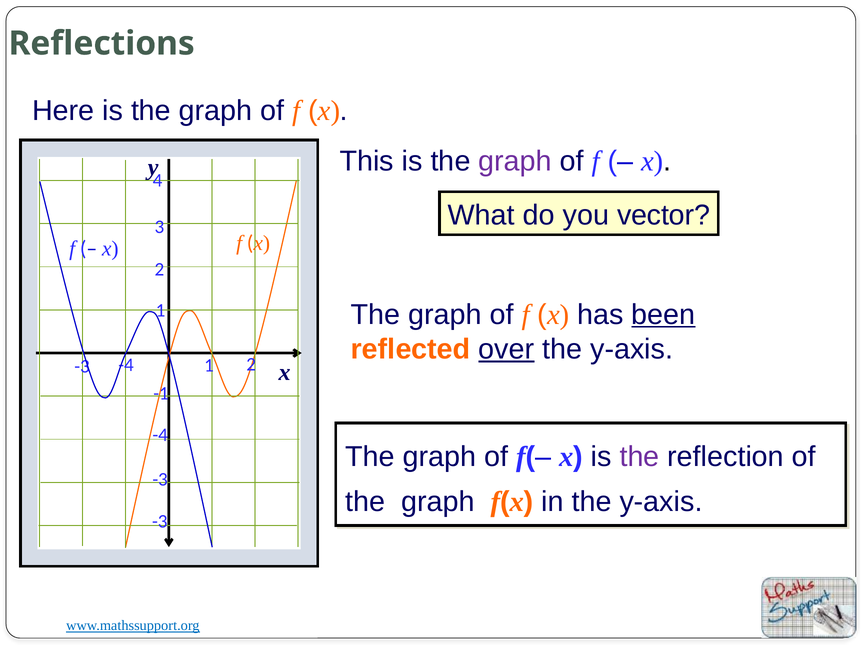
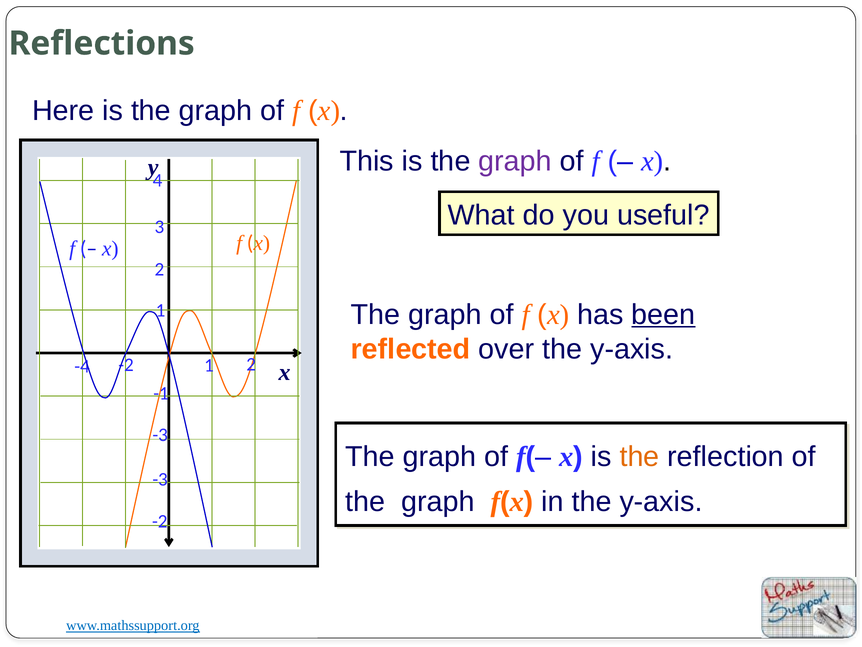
vector: vector -> useful (663, 215)
over underline: present -> none (506, 349)
-4: -4 -> -2 (126, 365)
-3: -3 -> -4 (82, 366)
-4: -4 -> -3 (160, 435)
the colour: purple -> orange (640, 456)
-3: -3 -> -2 (160, 521)
